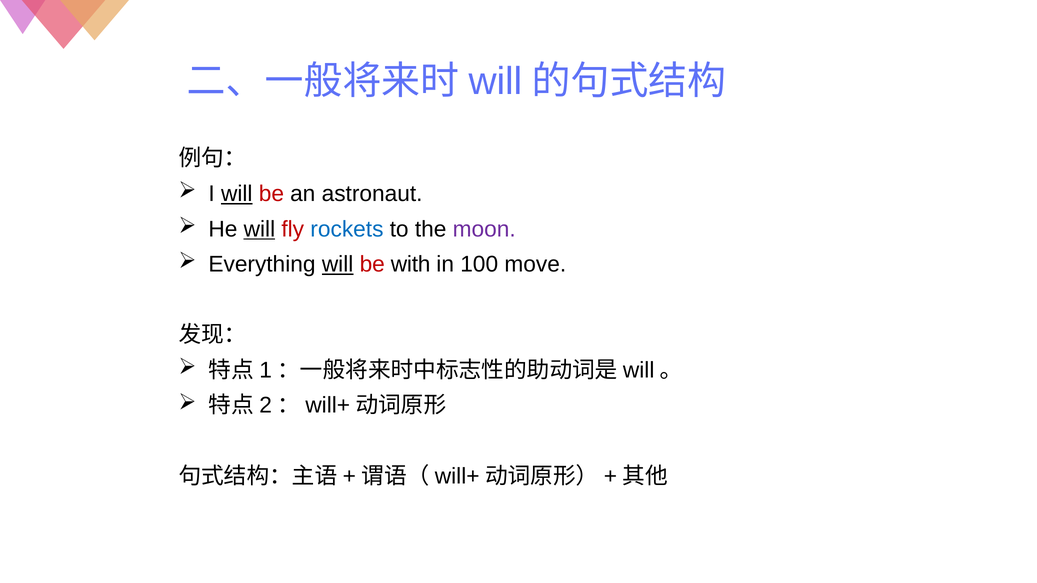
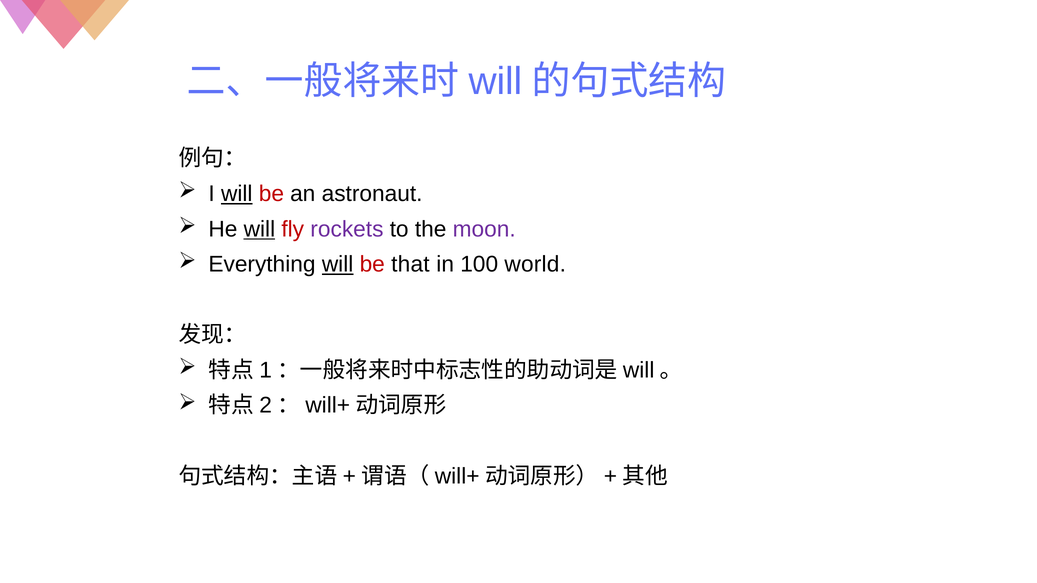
rockets colour: blue -> purple (347, 229)
with: with -> that (410, 264)
move: move -> world (535, 264)
